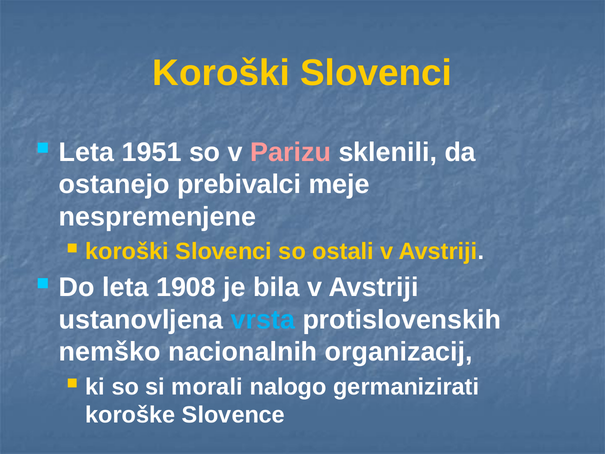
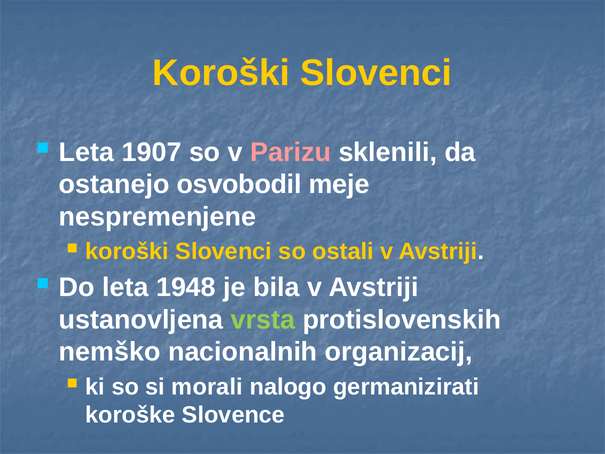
1951: 1951 -> 1907 (152, 152)
prebivalci: prebivalci -> osvobodil (239, 184)
1908: 1908 -> 1948 (186, 287)
vrsta colour: light blue -> light green (263, 320)
